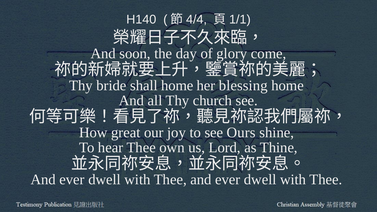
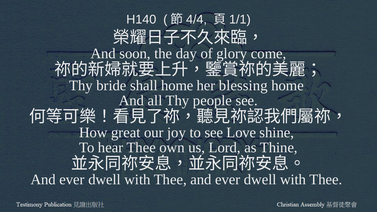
church: church -> people (212, 101)
Ours: Ours -> Love (241, 133)
